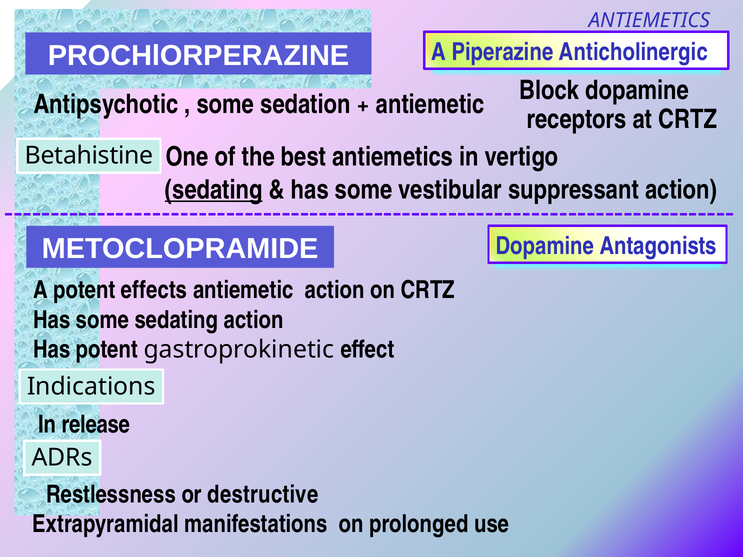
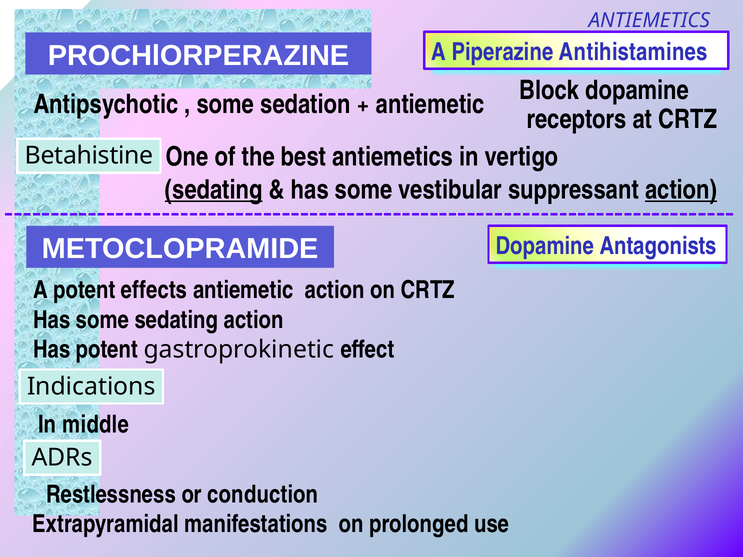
Anticholinergic: Anticholinergic -> Antihistamines (633, 52)
action underline: none -> present (681, 190)
release: release -> middle (96, 425)
destructive: destructive -> conduction (263, 495)
